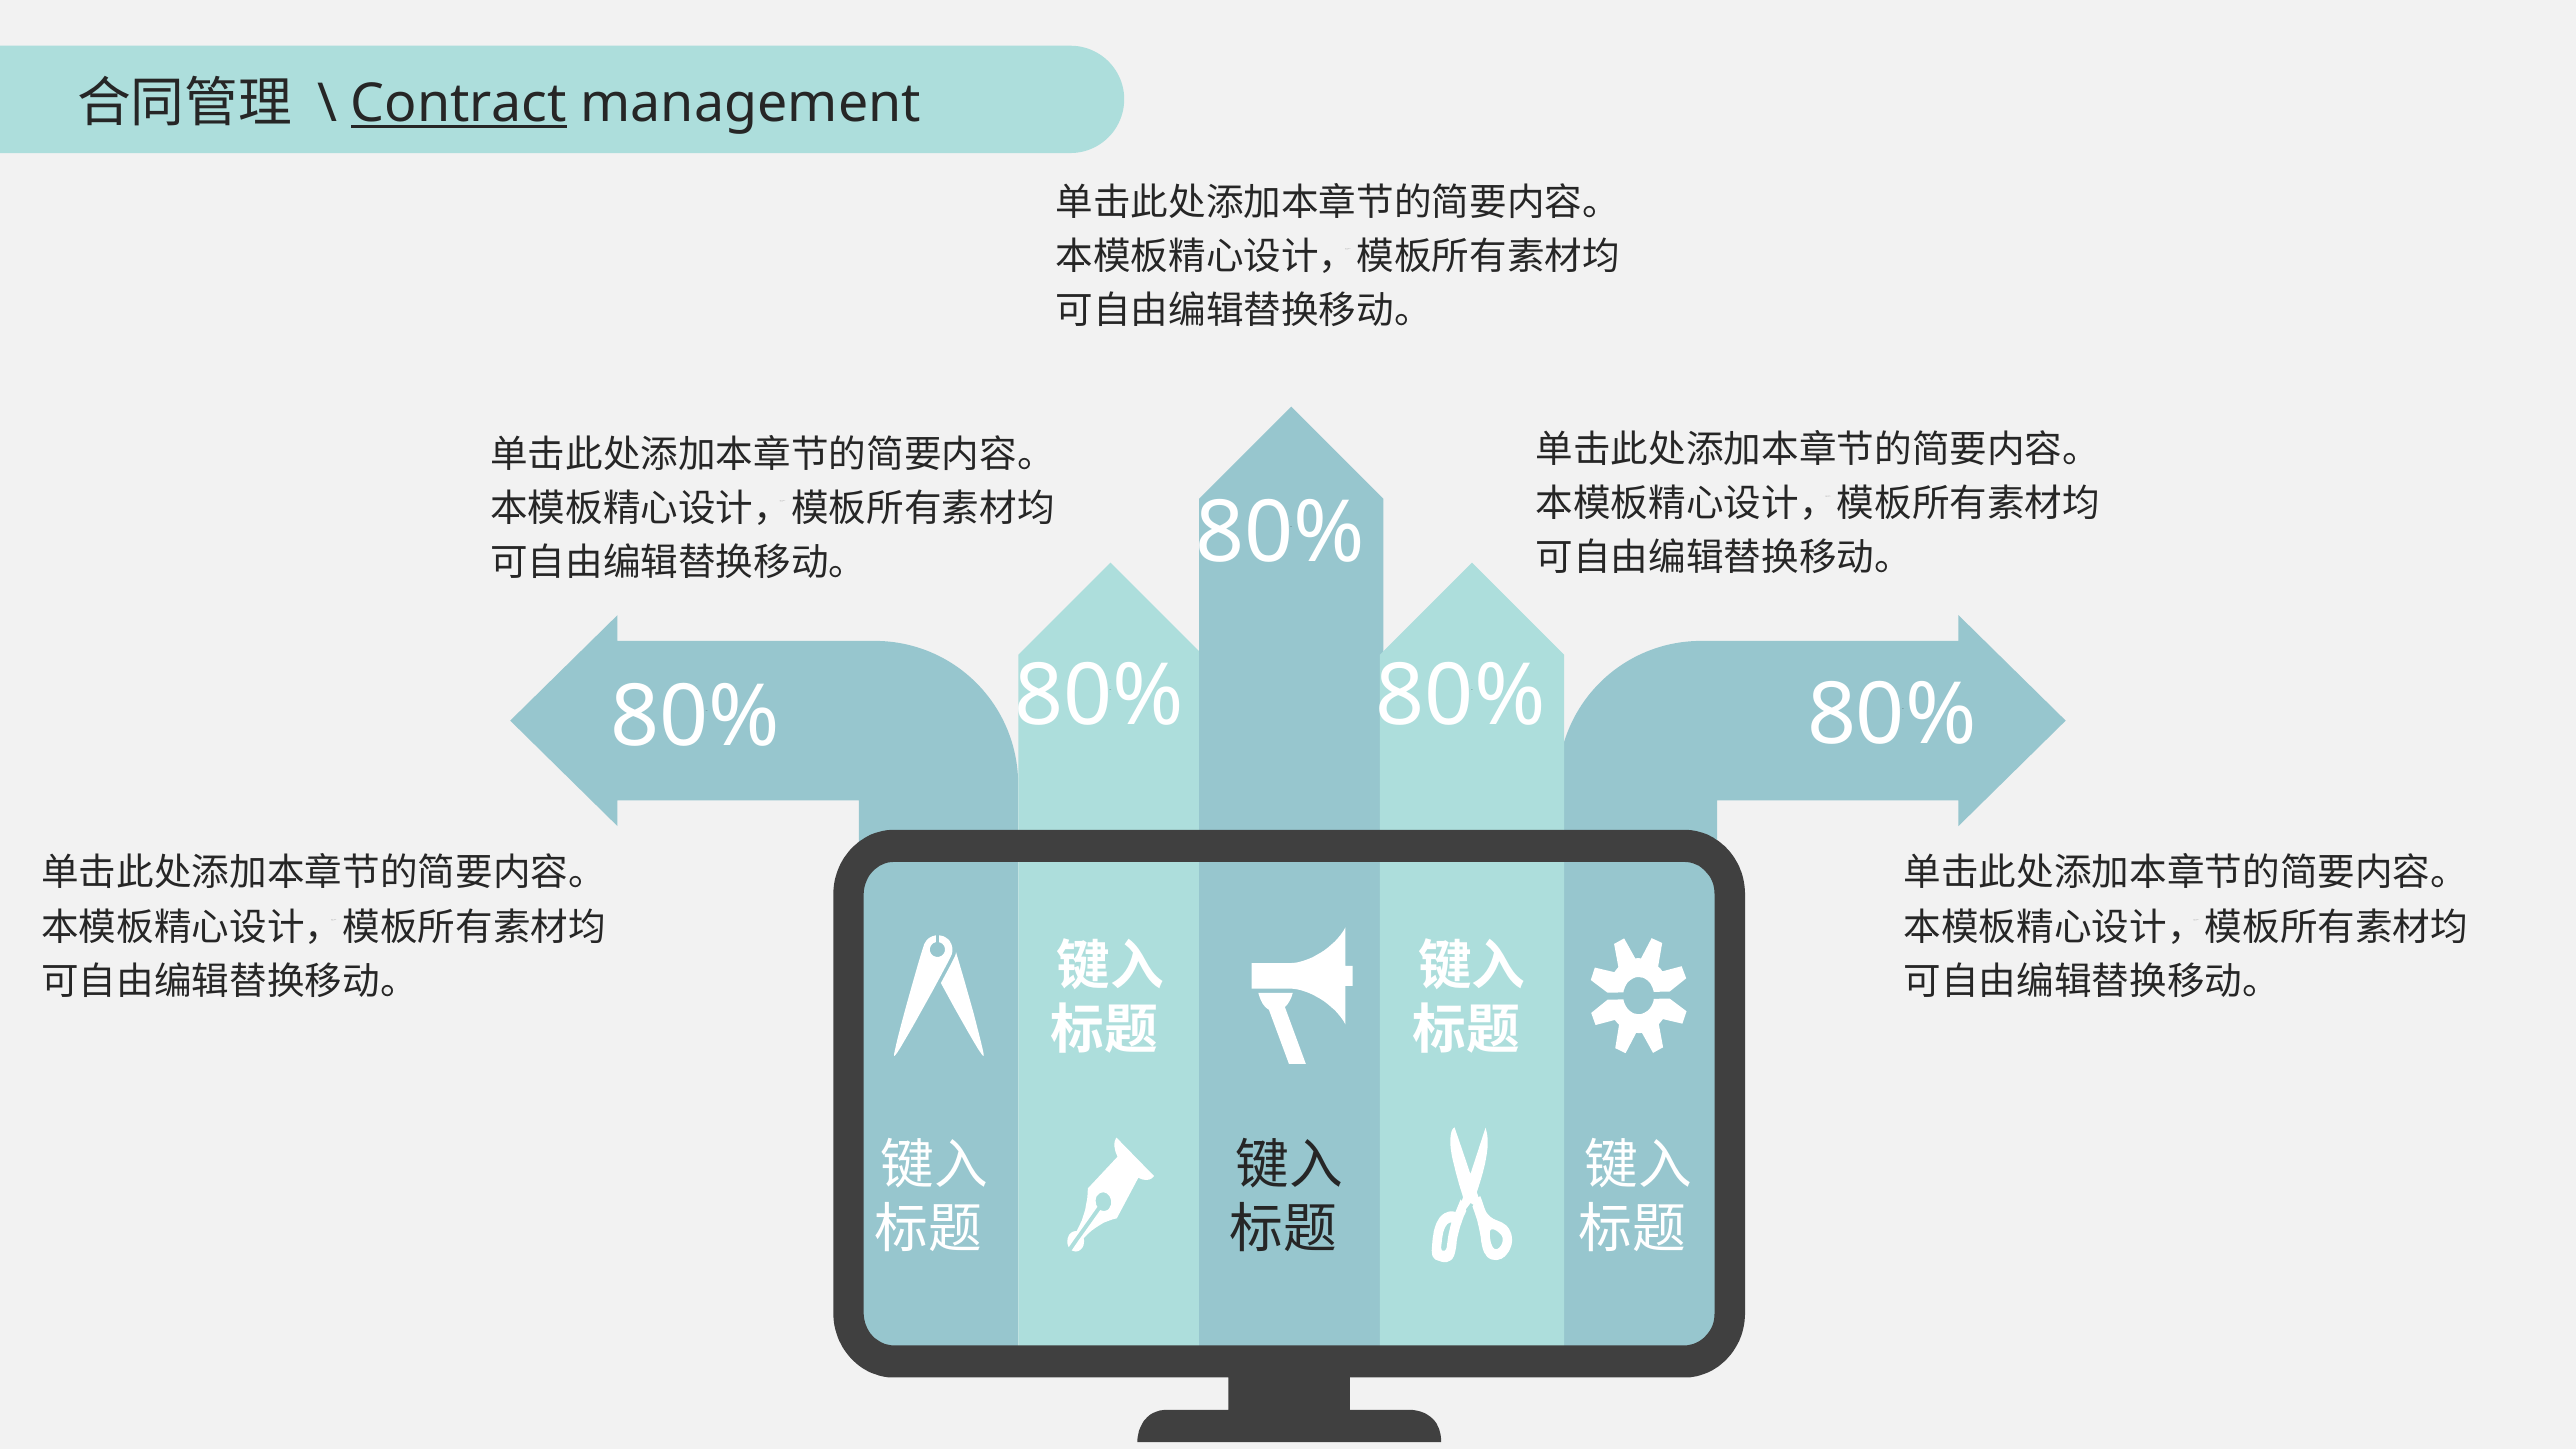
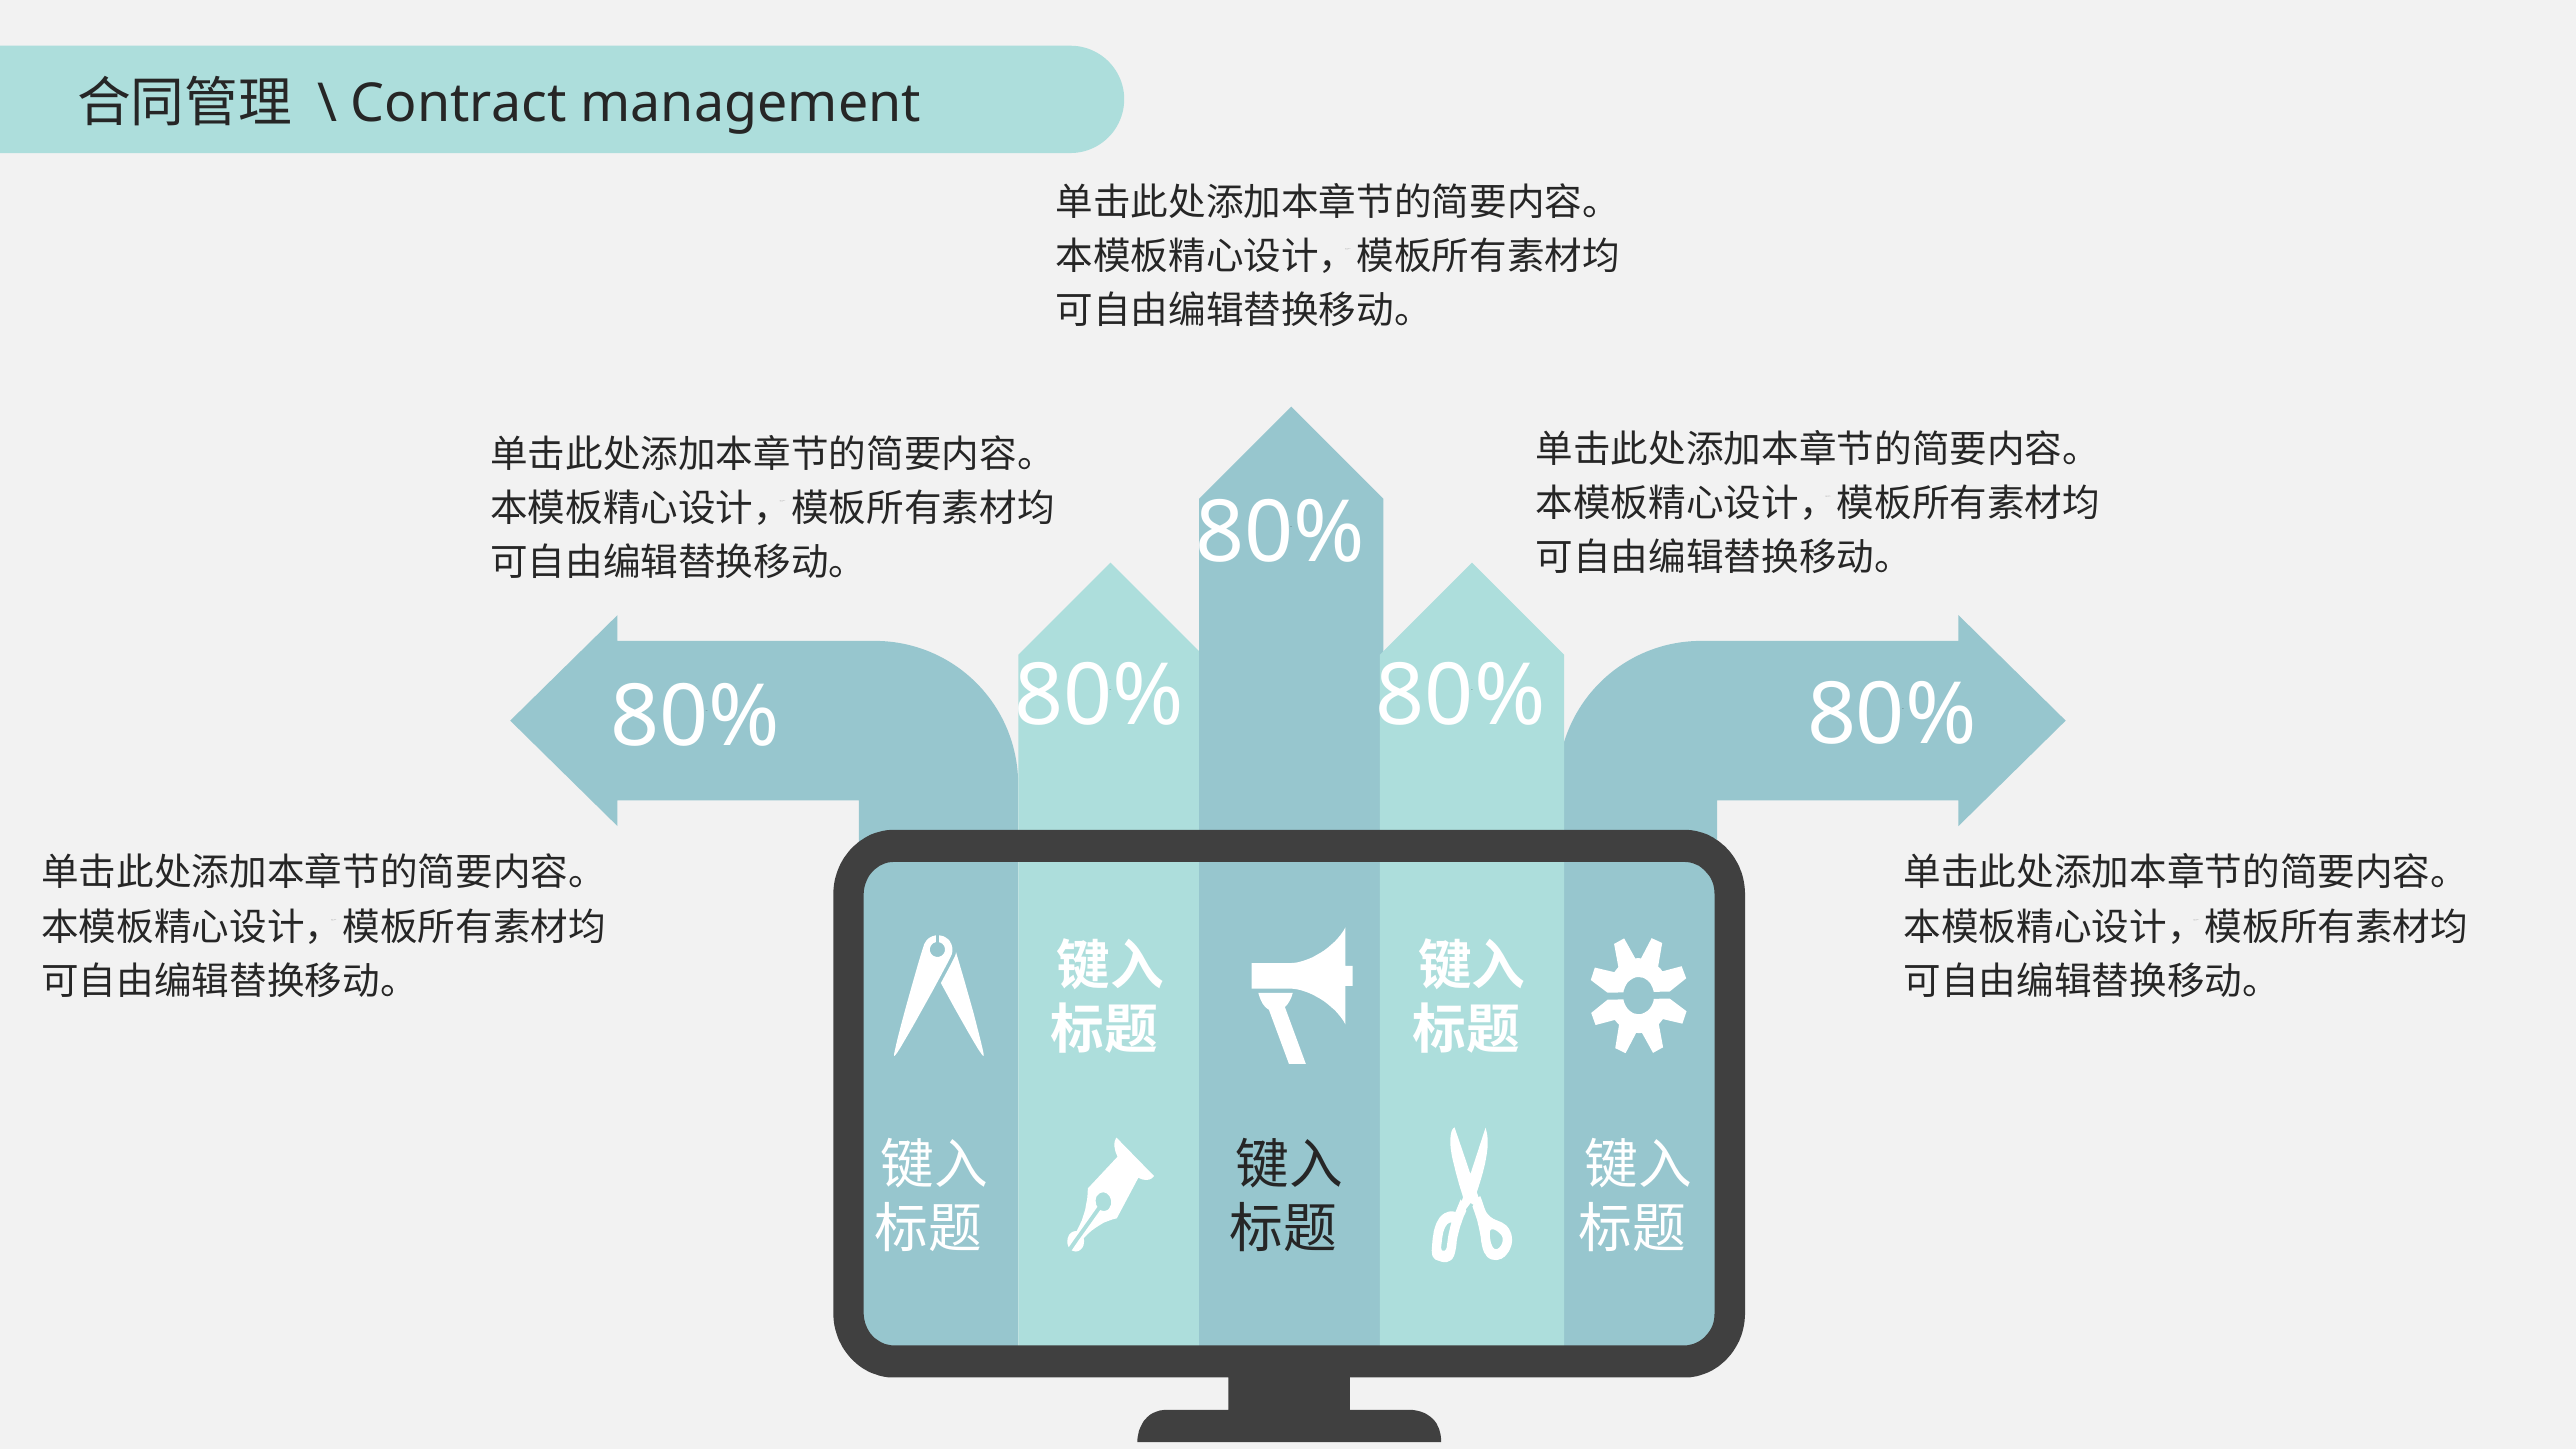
Contract underline: present -> none (459, 104)
